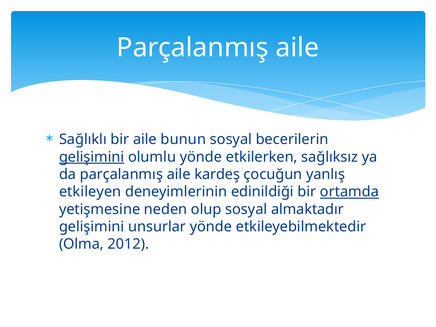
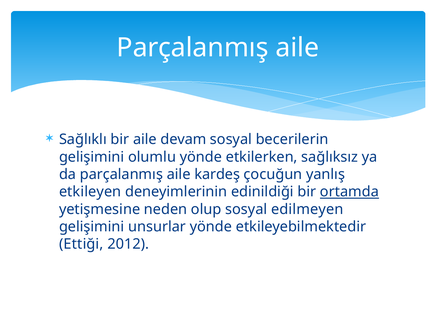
bunun: bunun -> devam (183, 139)
gelişimini underline: present -> none (92, 157)
almaktadır: almaktadır -> edilmeyen (307, 209)
Olma: Olma -> Ettiği (81, 244)
